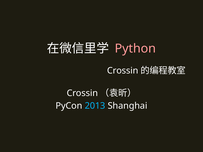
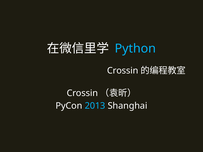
Python colour: pink -> light blue (135, 49)
